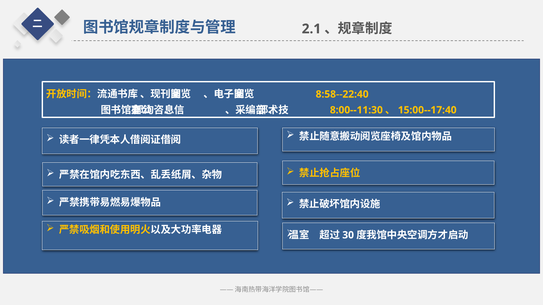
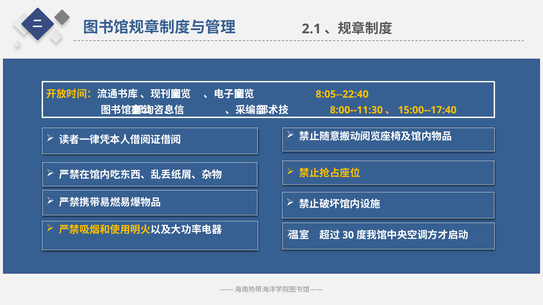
8:58--22:40: 8:58--22:40 -> 8:05--22:40 (342, 94)
